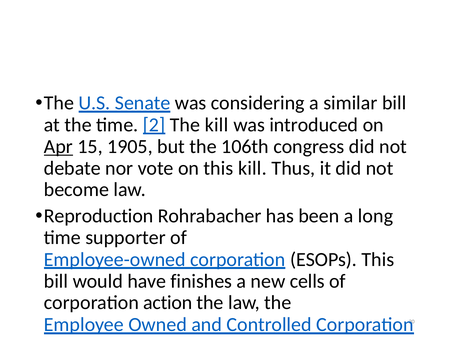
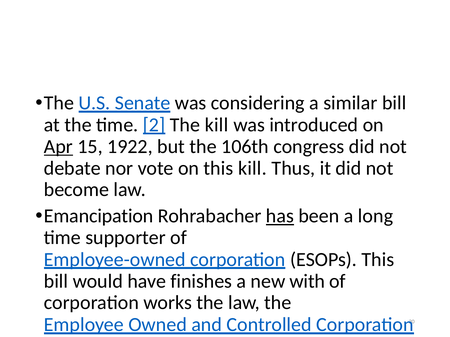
1905: 1905 -> 1922 (130, 147)
Reproduction: Reproduction -> Emancipation (99, 216)
has underline: none -> present (280, 216)
cells: cells -> with (307, 282)
action: action -> works (168, 303)
